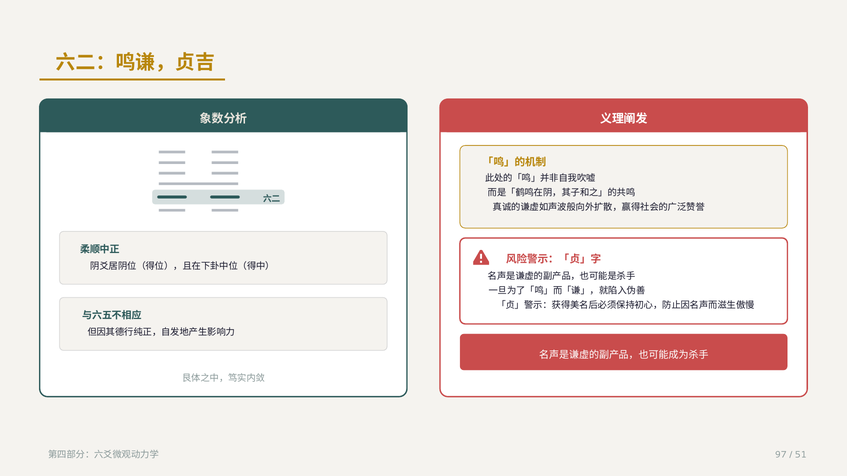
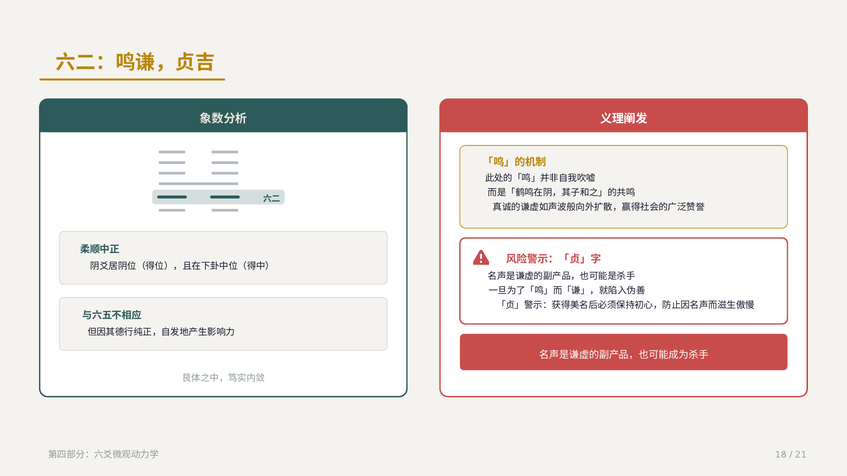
97: 97 -> 18 (781, 455)
51: 51 -> 21 (801, 455)
